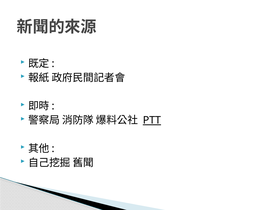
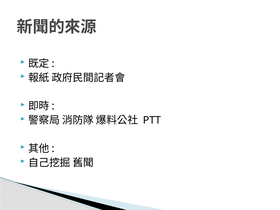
PTT underline: present -> none (152, 120)
